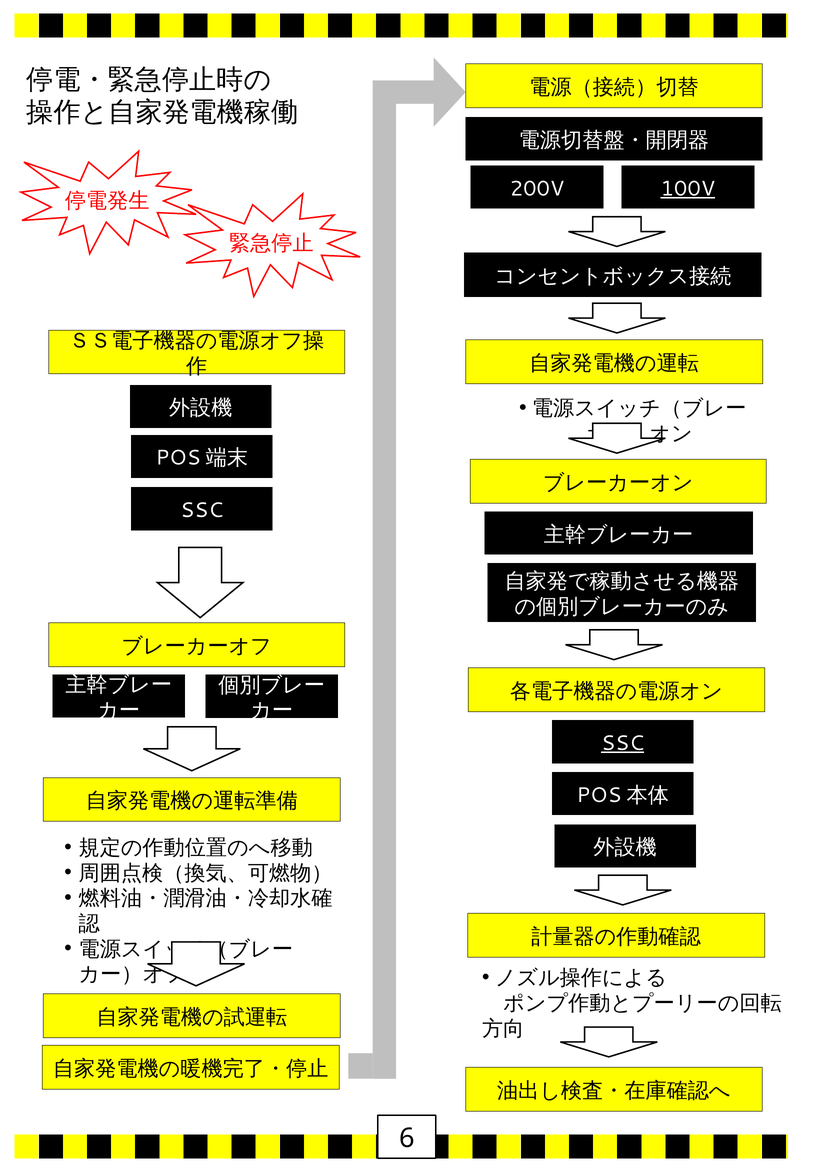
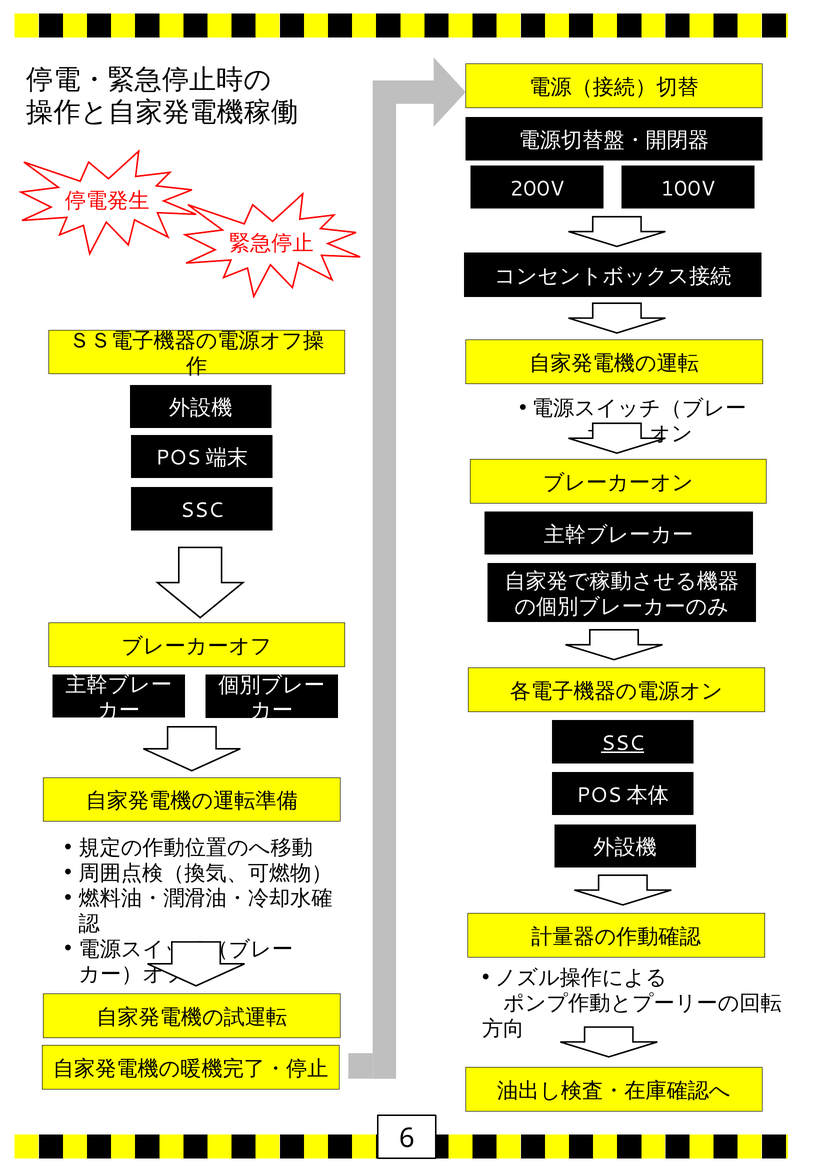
100V underline: present -> none (688, 189)
